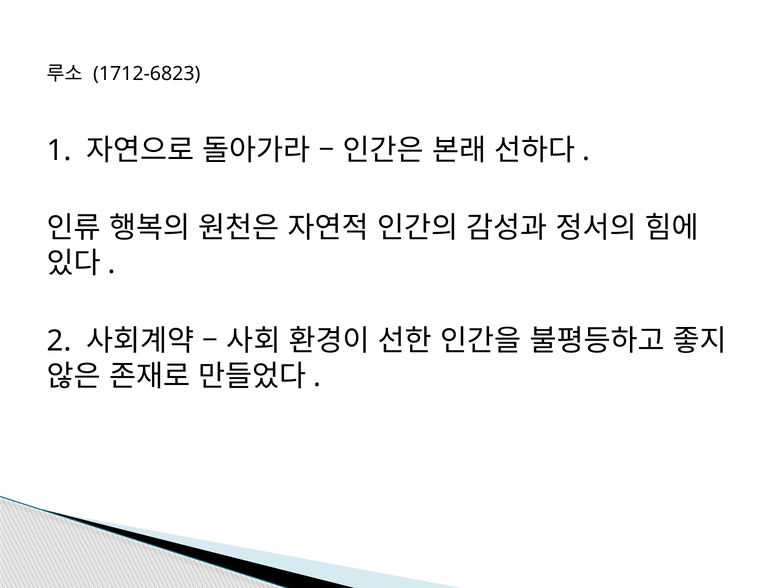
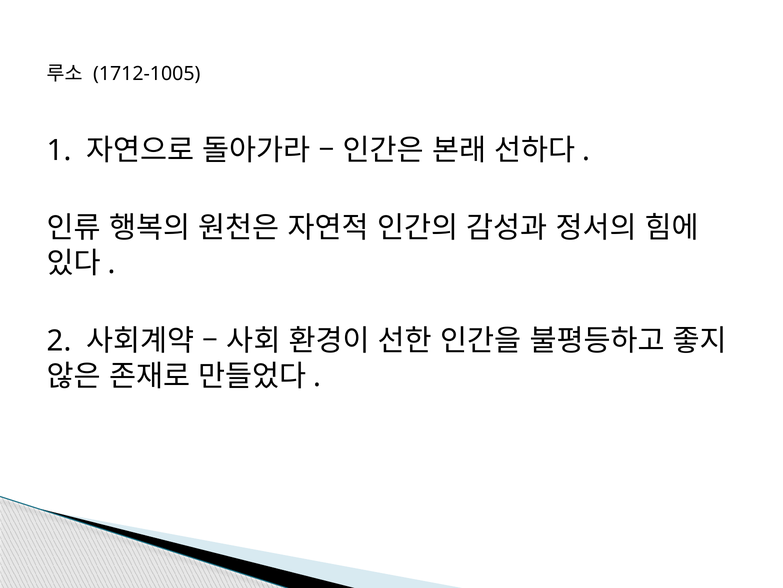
1712-6823: 1712-6823 -> 1712-1005 (147, 74)
